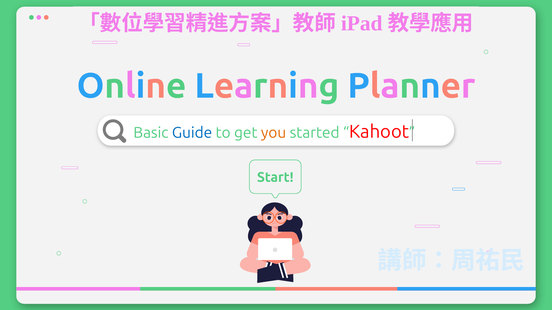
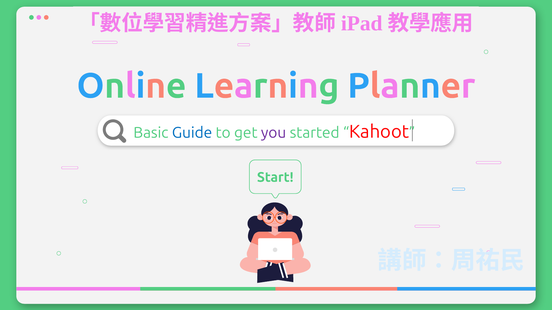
you colour: orange -> purple (274, 133)
